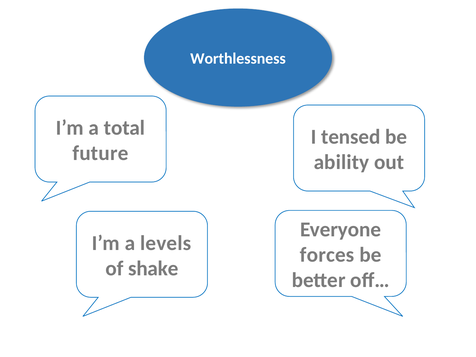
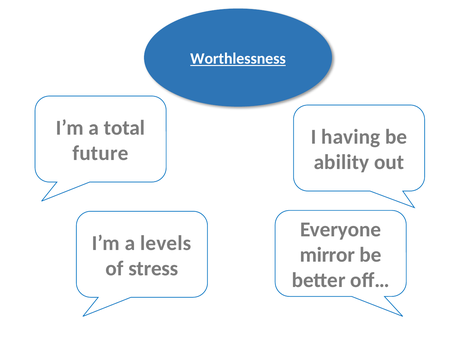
Worthlessness underline: none -> present (238, 59)
tensed: tensed -> having (351, 137)
forces: forces -> mirror (327, 255)
shake: shake -> stress (153, 268)
